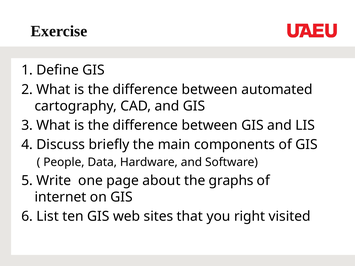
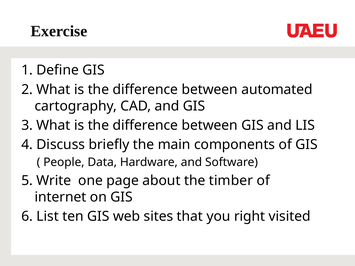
graphs: graphs -> timber (231, 181)
